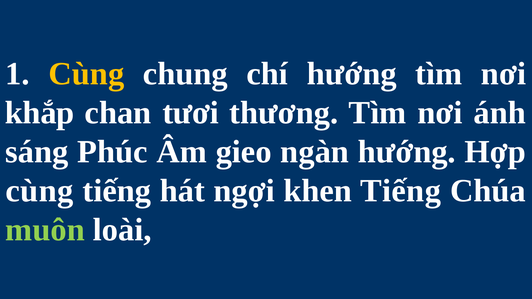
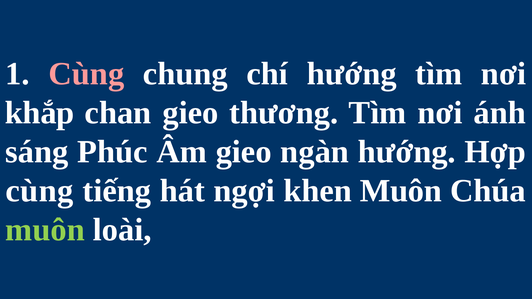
Cùng colour: yellow -> pink (86, 74)
chan tươi: tươi -> gieo (190, 113)
khen Tiếng: Tiếng -> Muôn (401, 191)
